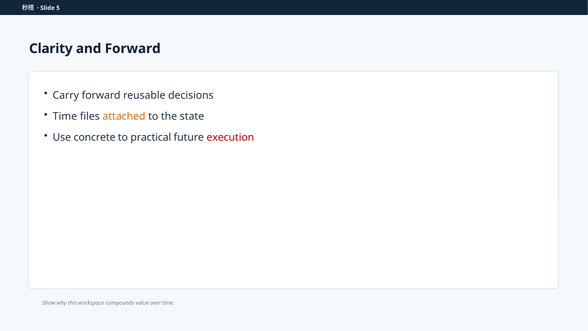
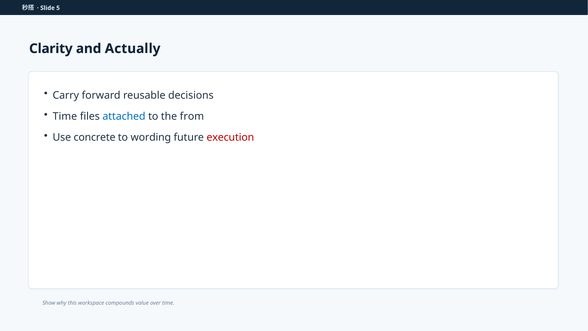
and Forward: Forward -> Actually (133, 49)
attached colour: orange -> blue (124, 116)
state: state -> from (192, 116)
practical: practical -> wording (151, 137)
